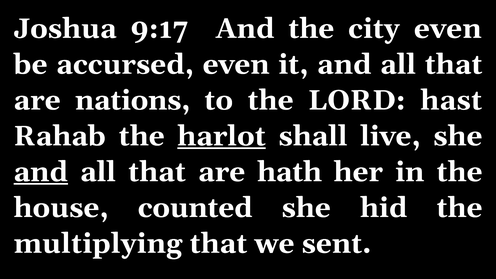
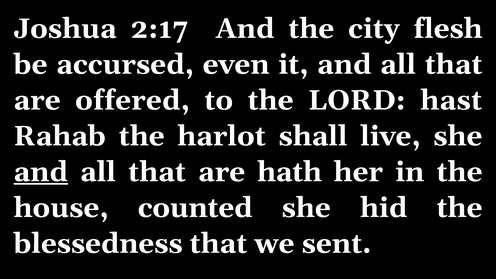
9:17: 9:17 -> 2:17 (159, 29)
city even: even -> flesh (448, 29)
nations: nations -> offered (132, 100)
harlot underline: present -> none (222, 136)
multiplying: multiplying -> blessedness (98, 244)
